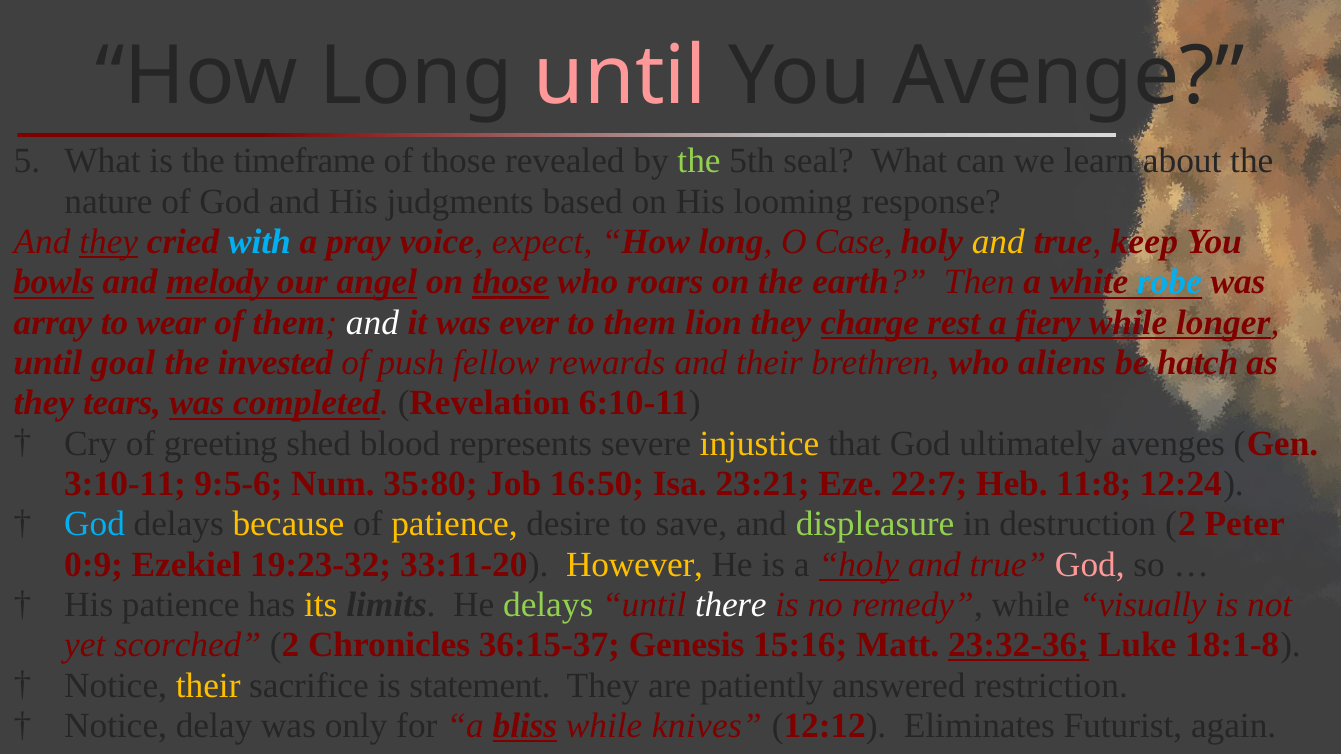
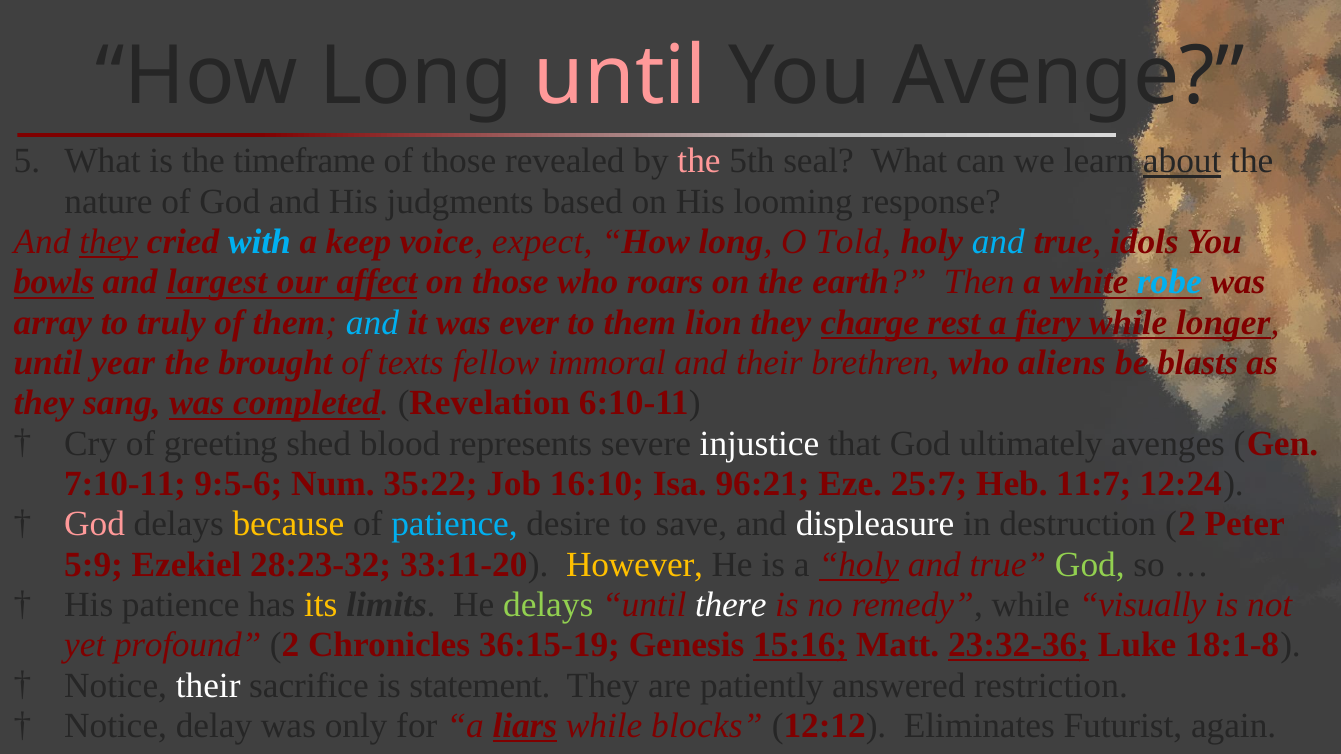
the colour: light green -> pink (699, 161)
about underline: none -> present (1182, 161)
pray: pray -> keep (359, 242)
Case: Case -> Told (853, 242)
and colour: yellow -> light blue (998, 242)
keep: keep -> idols (1144, 242)
melody: melody -> largest (217, 282)
angel: angel -> affect (377, 282)
those underline: present -> none (510, 282)
wear: wear -> truly (171, 323)
and colour: white -> light blue (372, 323)
goal: goal -> year (123, 363)
invested: invested -> brought (275, 363)
push: push -> texts (411, 363)
rewards: rewards -> immoral (607, 363)
hatch: hatch -> blasts (1198, 363)
tears: tears -> sang (122, 403)
injustice colour: yellow -> white (759, 444)
3:10-11: 3:10-11 -> 7:10-11 (125, 484)
35:80: 35:80 -> 35:22 (431, 484)
16:50: 16:50 -> 16:10 (597, 484)
23:21: 23:21 -> 96:21 (763, 484)
22:7: 22:7 -> 25:7 (929, 484)
11:8: 11:8 -> 11:7 (1094, 484)
God colour: light blue -> pink (95, 524)
patience colour: yellow -> light blue (454, 524)
displeasure colour: light green -> white (875, 524)
0:9: 0:9 -> 5:9 (94, 565)
19:23-32: 19:23-32 -> 28:23-32 (321, 565)
God colour: pink -> light green (1090, 565)
scorched: scorched -> profound (188, 645)
36:15-37: 36:15-37 -> 36:15-19 (549, 645)
15:16 underline: none -> present (800, 645)
their colour: yellow -> white (208, 686)
bliss: bliss -> liars (525, 726)
knives: knives -> blocks (707, 726)
